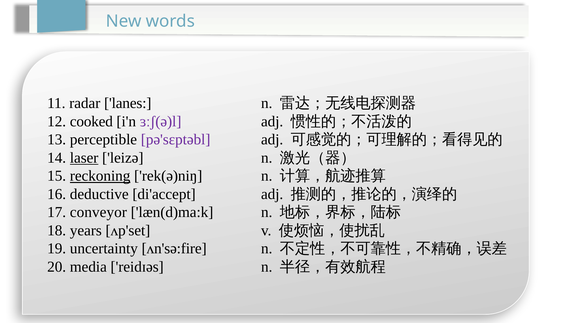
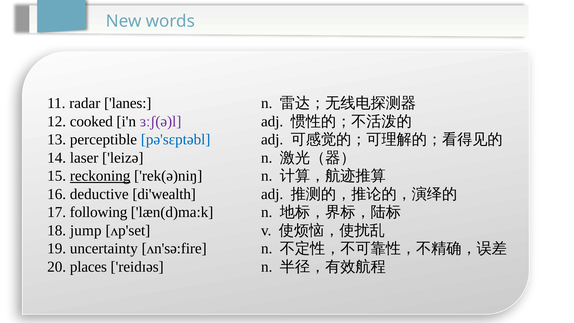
pə'sɛptəbl colour: purple -> blue (176, 140)
laser underline: present -> none (84, 158)
di'accept: di'accept -> di'wealth (164, 194)
conveyor: conveyor -> following (99, 212)
years: years -> jump (86, 230)
media: media -> places (88, 267)
